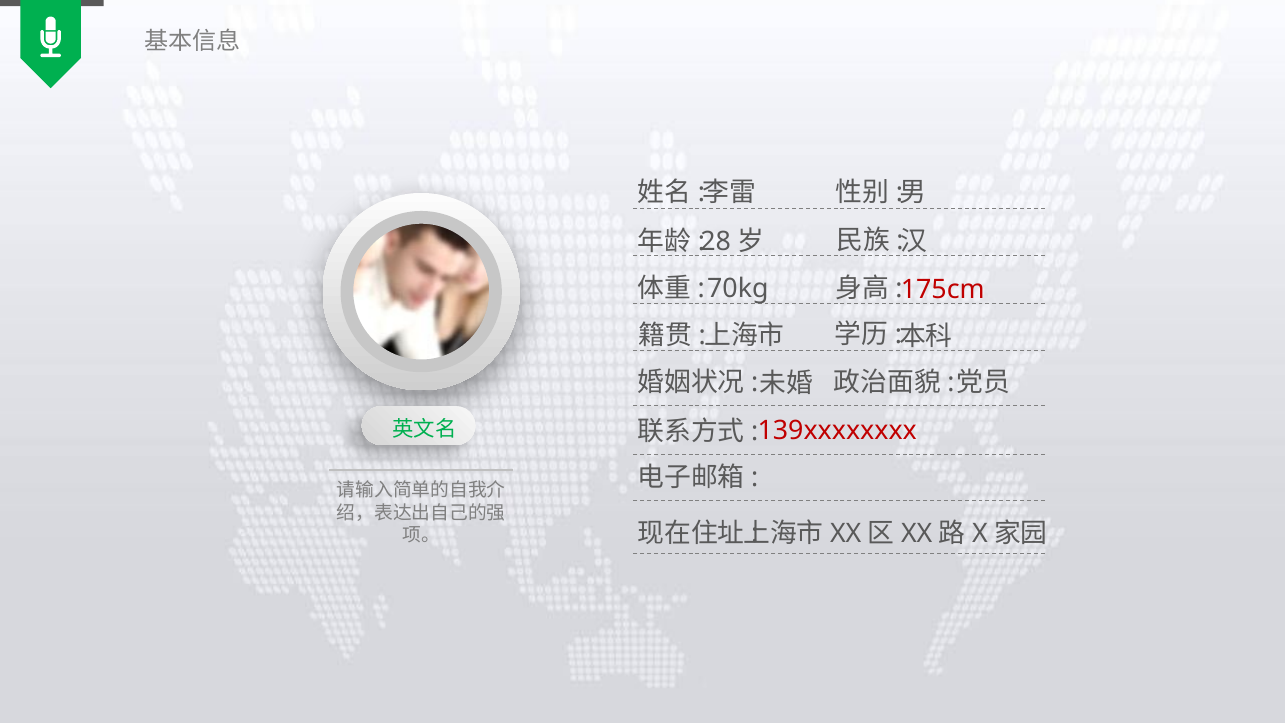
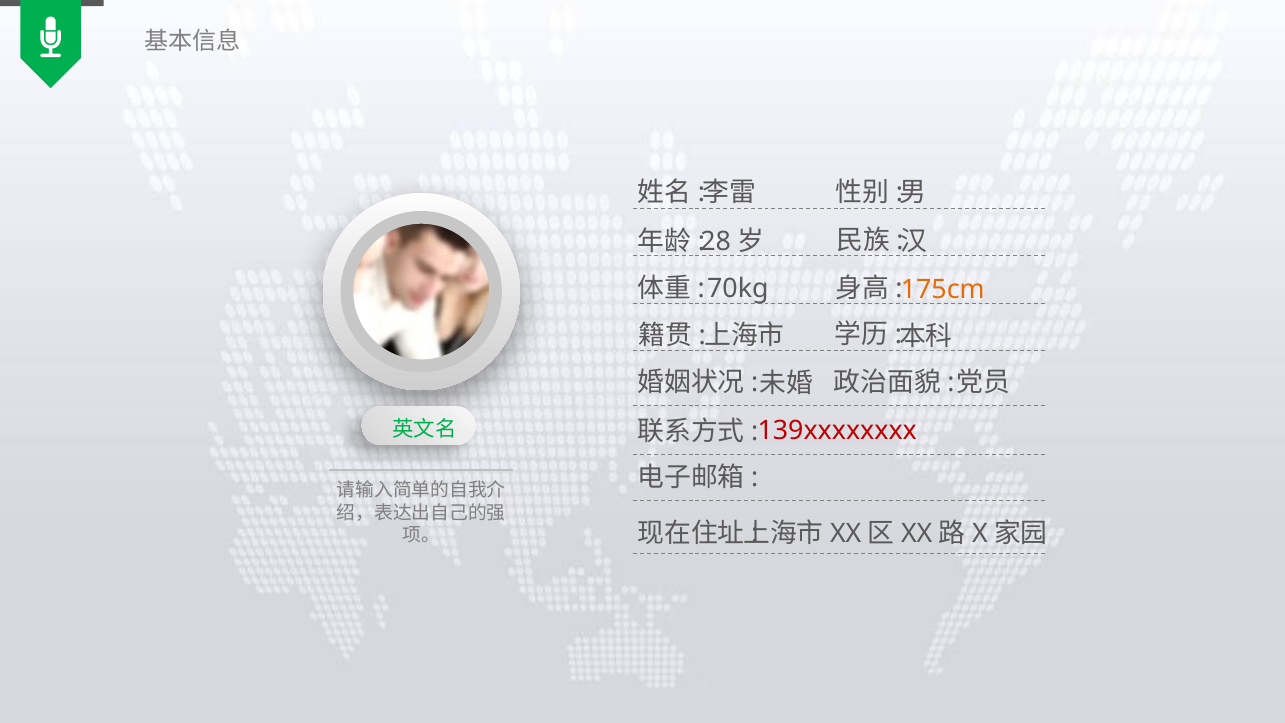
175cm colour: red -> orange (943, 289)
